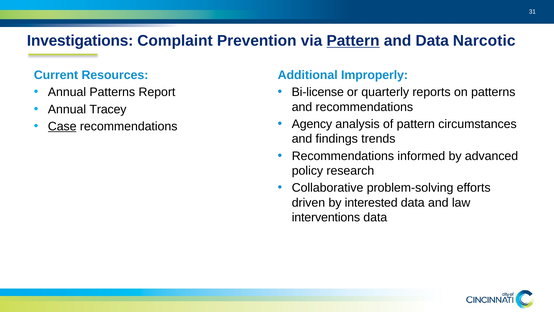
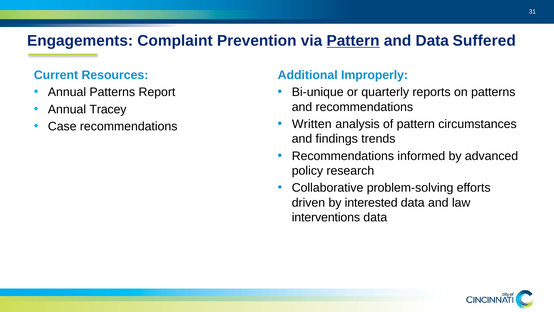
Investigations: Investigations -> Engagements (80, 41)
Narcotic: Narcotic -> Suffered (484, 41)
Bi-license: Bi-license -> Bi-unique (318, 92)
Agency: Agency -> Written (312, 124)
Case underline: present -> none (62, 126)
